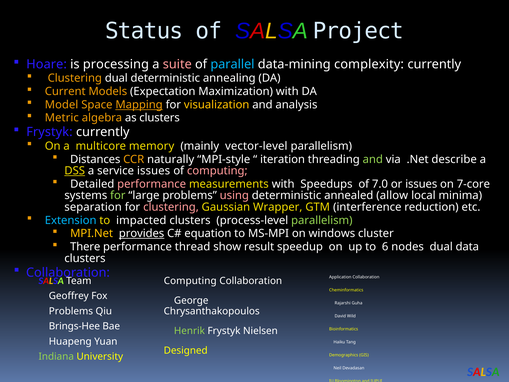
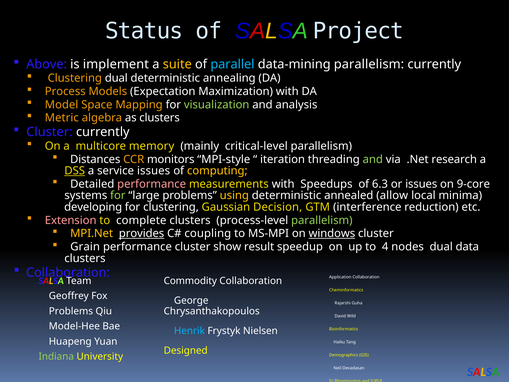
Hoare: Hoare -> Above (47, 64)
processing: processing -> implement (116, 64)
suite colour: pink -> yellow (177, 64)
data-mining complexity: complexity -> parallelism (369, 64)
Current: Current -> Process (65, 91)
Mapping underline: present -> none (139, 105)
visualization colour: yellow -> light green (217, 105)
Frystyk: Frystyk -> Cluster (49, 132)
vector-level: vector-level -> critical-level (256, 146)
naturally: naturally -> monitors (171, 159)
describe: describe -> research (454, 159)
computing colour: pink -> yellow (217, 171)
7.0: 7.0 -> 6.3 (380, 184)
7-core: 7-core -> 9-core (473, 184)
using colour: pink -> yellow (234, 195)
separation: separation -> developing (93, 207)
clustering colour: pink -> white (171, 207)
Wrapper: Wrapper -> Decision (278, 207)
Extension colour: light blue -> pink (71, 220)
impacted: impacted -> complete (141, 220)
equation: equation -> coupling (208, 233)
windows underline: none -> present (332, 233)
There: There -> Grain (85, 247)
performance thread: thread -> cluster (193, 247)
6: 6 -> 4 (385, 247)
Computing: Computing -> Commodity (190, 281)
Brings-Hee: Brings-Hee -> Model-Hee (74, 326)
Henrik colour: light green -> light blue (189, 331)
